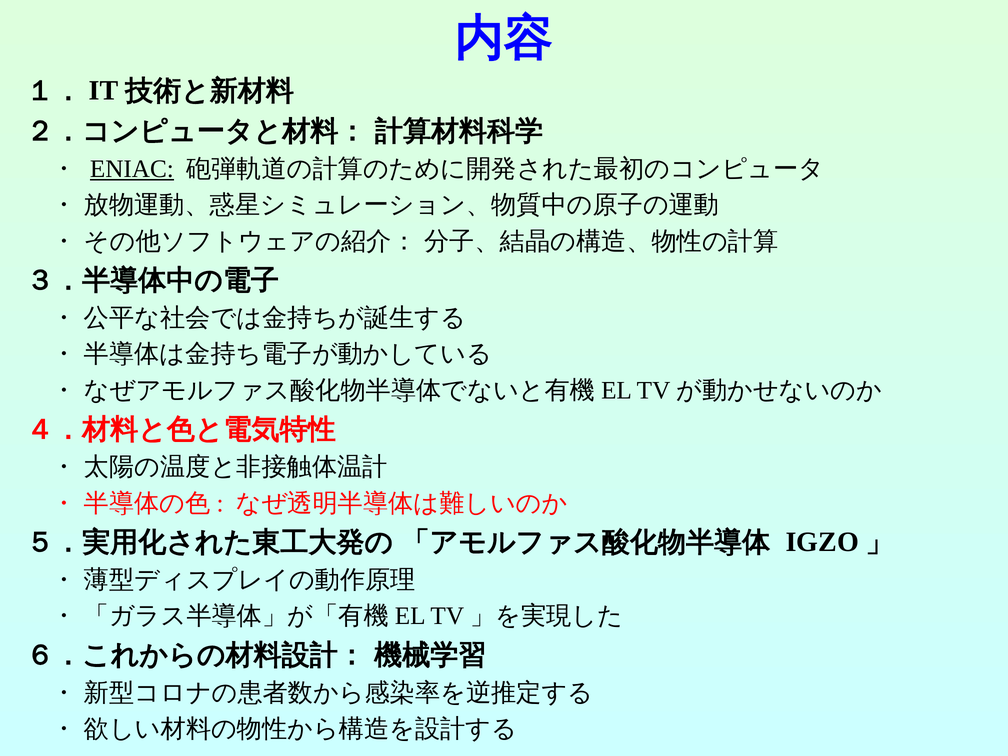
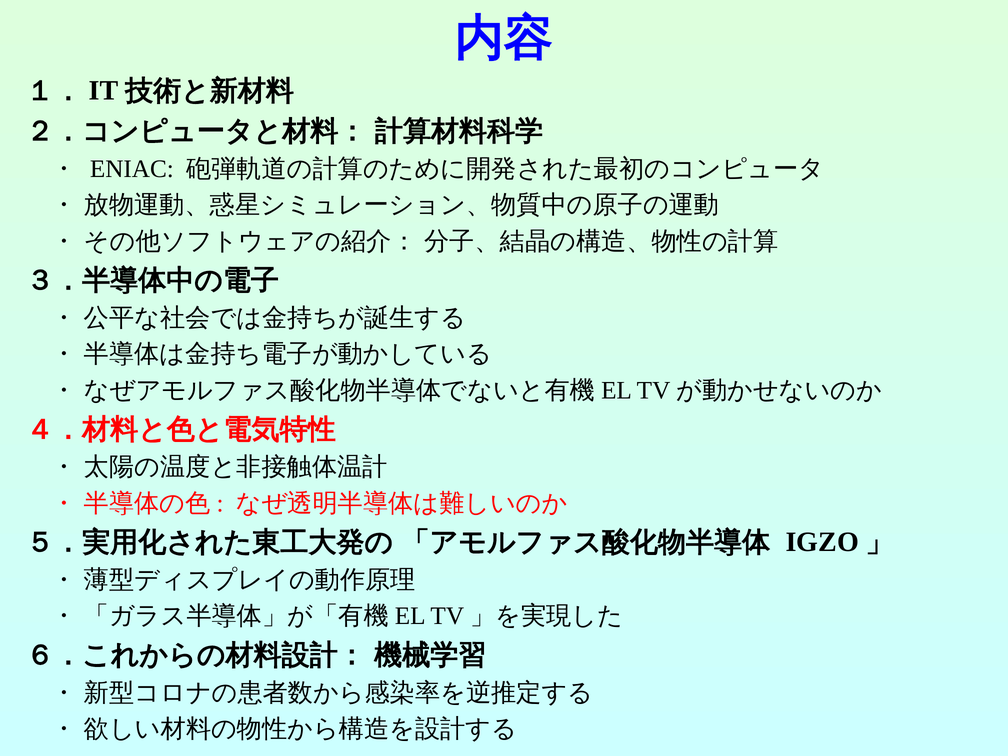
ENIAC underline: present -> none (132, 169)
